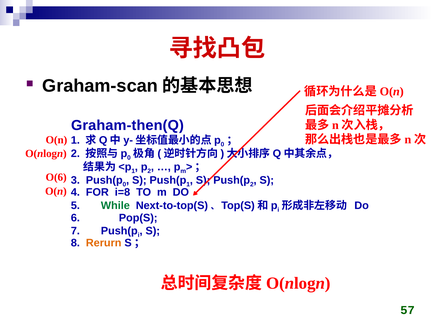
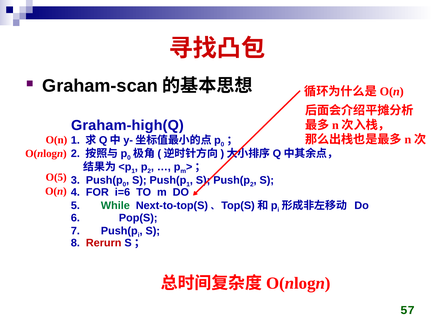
Graham-then(Q: Graham-then(Q -> Graham-high(Q (127, 125)
O(6: O(6 -> O(5 (56, 177)
i=8: i=8 -> i=6 (122, 192)
Rerurn colour: orange -> red (104, 243)
